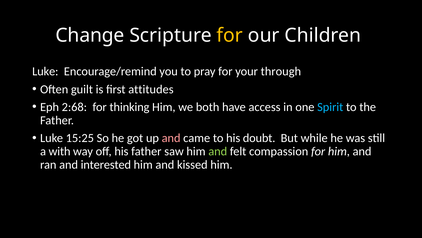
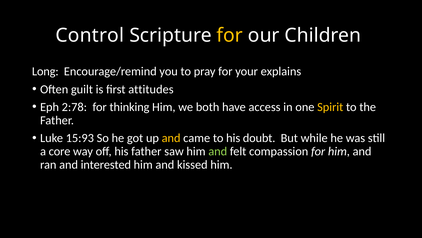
Change: Change -> Control (90, 35)
Luke: Luke -> Long (45, 71)
through: through -> explains (281, 71)
2:68: 2:68 -> 2:78 (74, 107)
Spirit colour: light blue -> yellow (330, 107)
15:25: 15:25 -> 15:93 (80, 138)
and colour: pink -> yellow (171, 138)
with: with -> core (60, 151)
